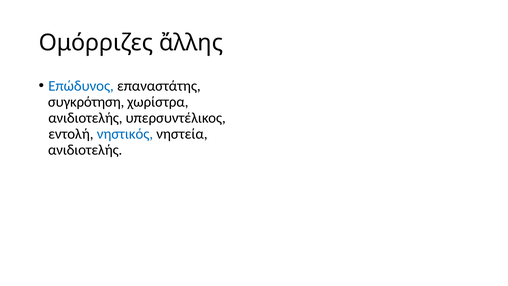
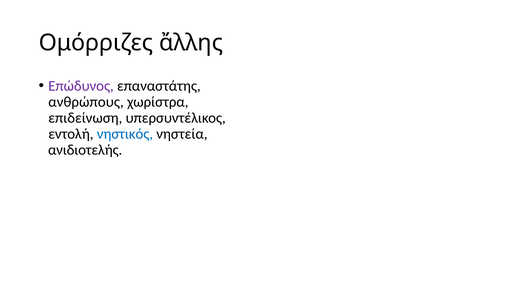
Επώδυνος colour: blue -> purple (81, 86)
συγκρότηση: συγκρότηση -> ανθρώπους (86, 102)
ανιδιοτελής: ανιδιοτελής -> επιδείνωση (85, 118)
